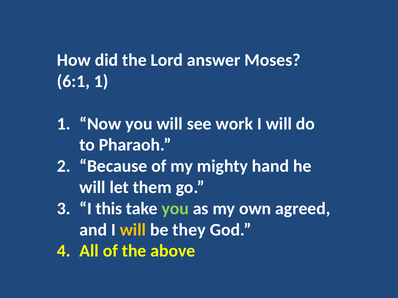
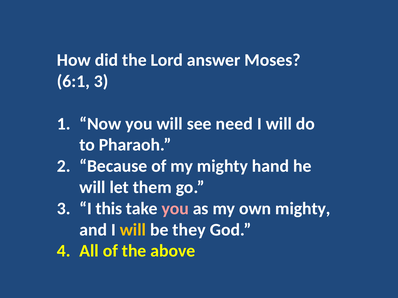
6:1 1: 1 -> 3 (101, 81)
work: work -> need (234, 124)
you colour: light green -> pink (175, 209)
own agreed: agreed -> mighty (303, 209)
